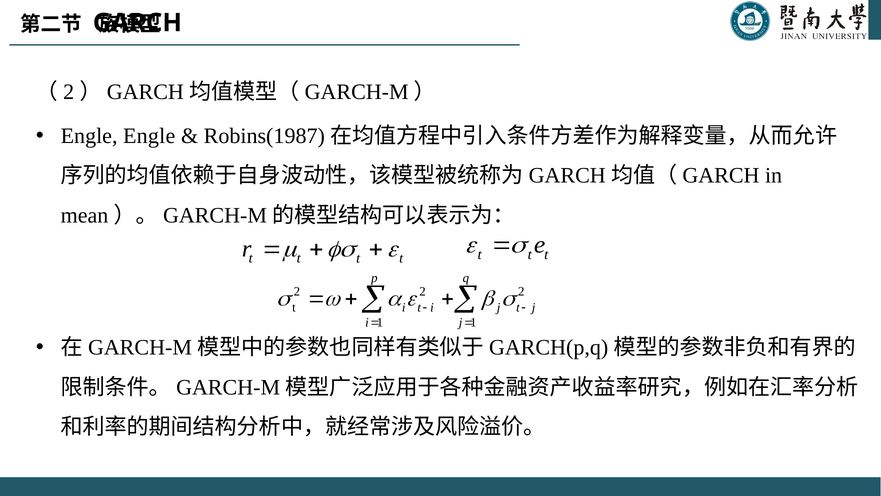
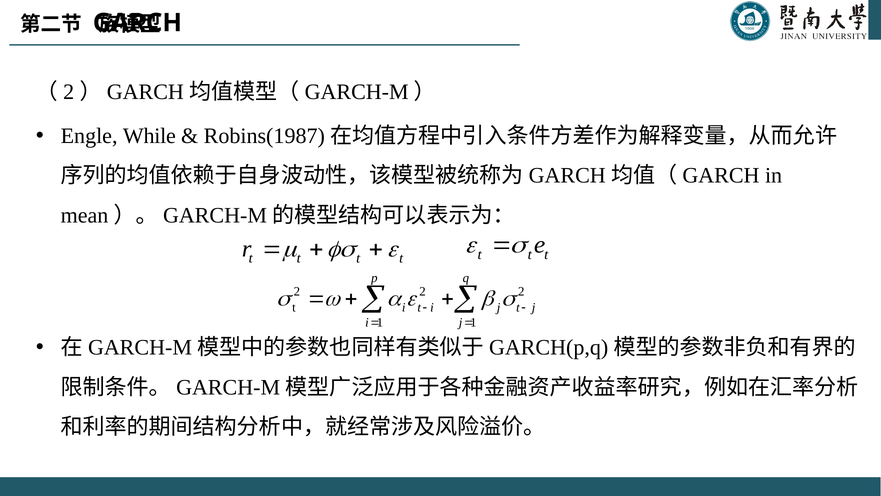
Engle Engle: Engle -> While (149, 136)
